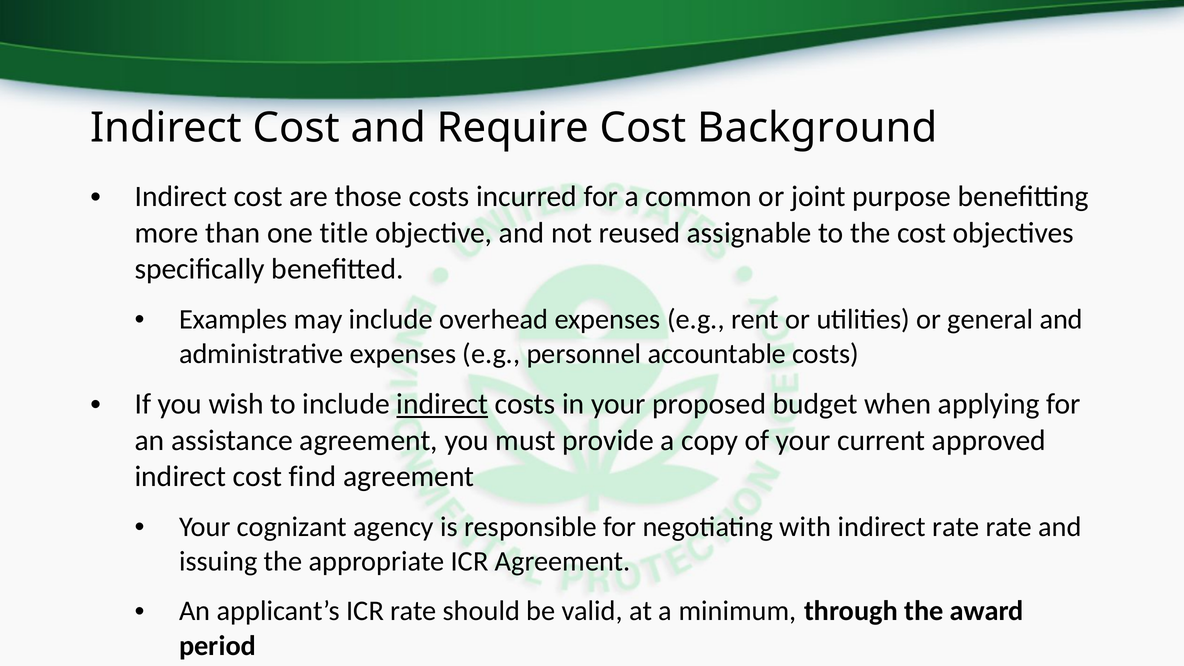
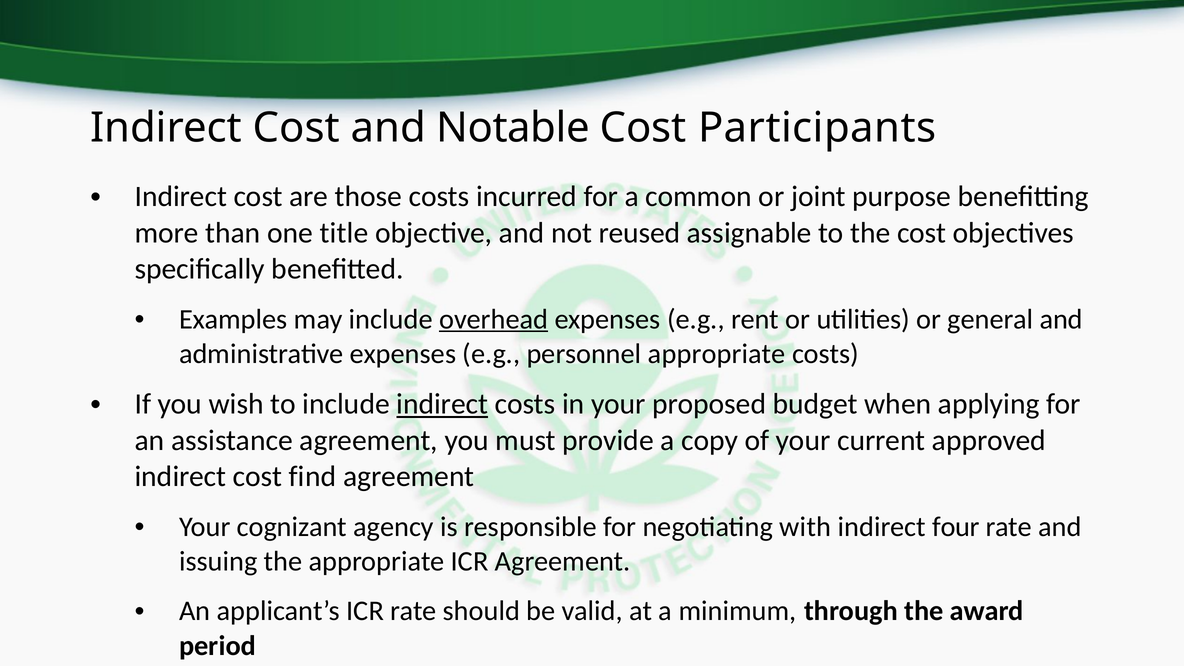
Require: Require -> Notable (513, 128)
Background: Background -> Participants (817, 128)
overhead underline: none -> present (494, 319)
personnel accountable: accountable -> appropriate (717, 354)
indirect rate: rate -> four (956, 527)
